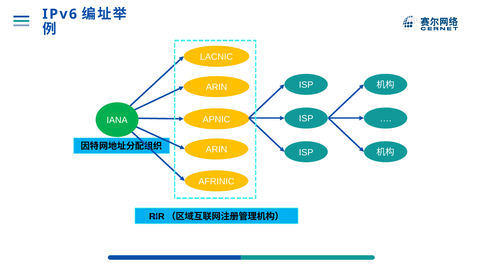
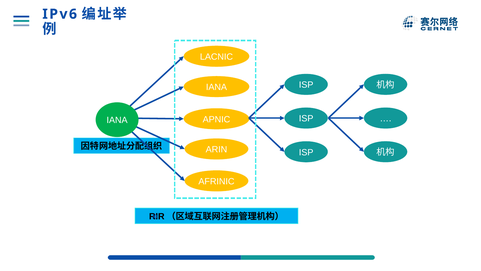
ARIN: ARIN -> IANA (216, 87)
